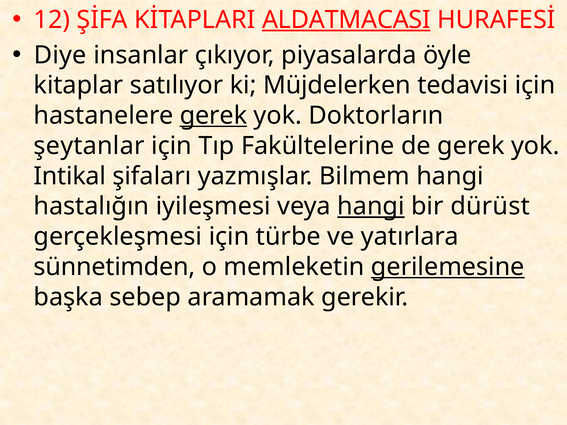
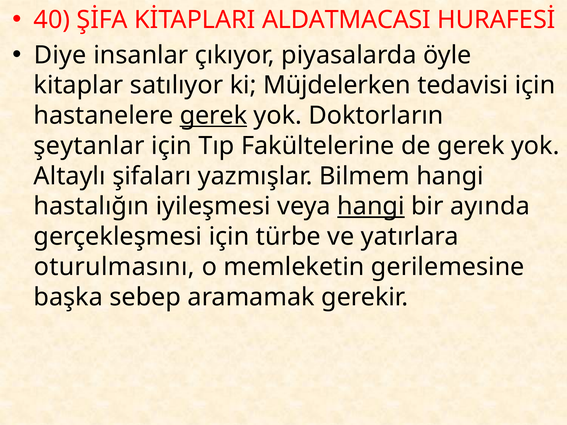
12: 12 -> 40 (52, 20)
ALDATMACASI underline: present -> none (346, 20)
Intikal: Intikal -> Altaylı (70, 176)
dürüst: dürüst -> ayında (490, 206)
sünnetimden: sünnetimden -> oturulmasını (114, 267)
gerilemesine underline: present -> none (448, 267)
